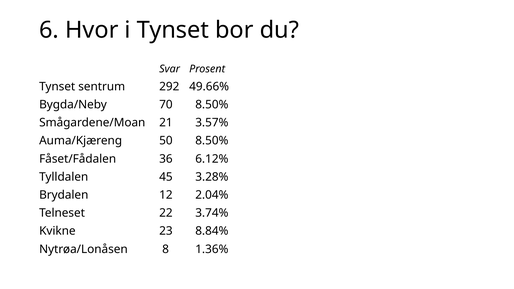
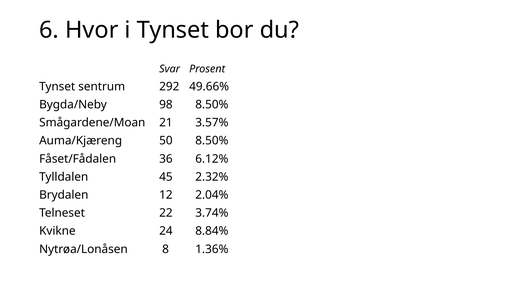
70: 70 -> 98 (166, 105)
3.28%: 3.28% -> 2.32% (212, 177)
23: 23 -> 24 (166, 231)
